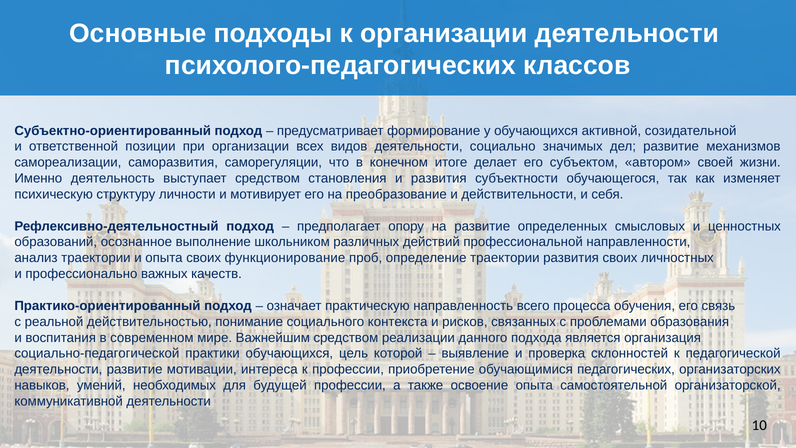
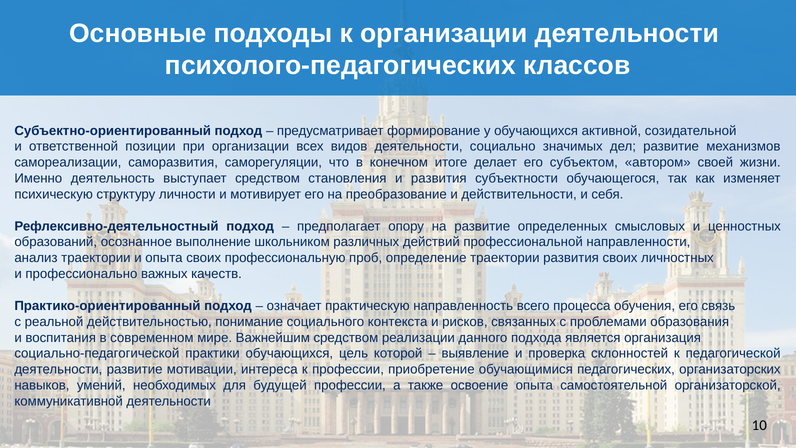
функционирование: функционирование -> профессиональную (285, 258)
